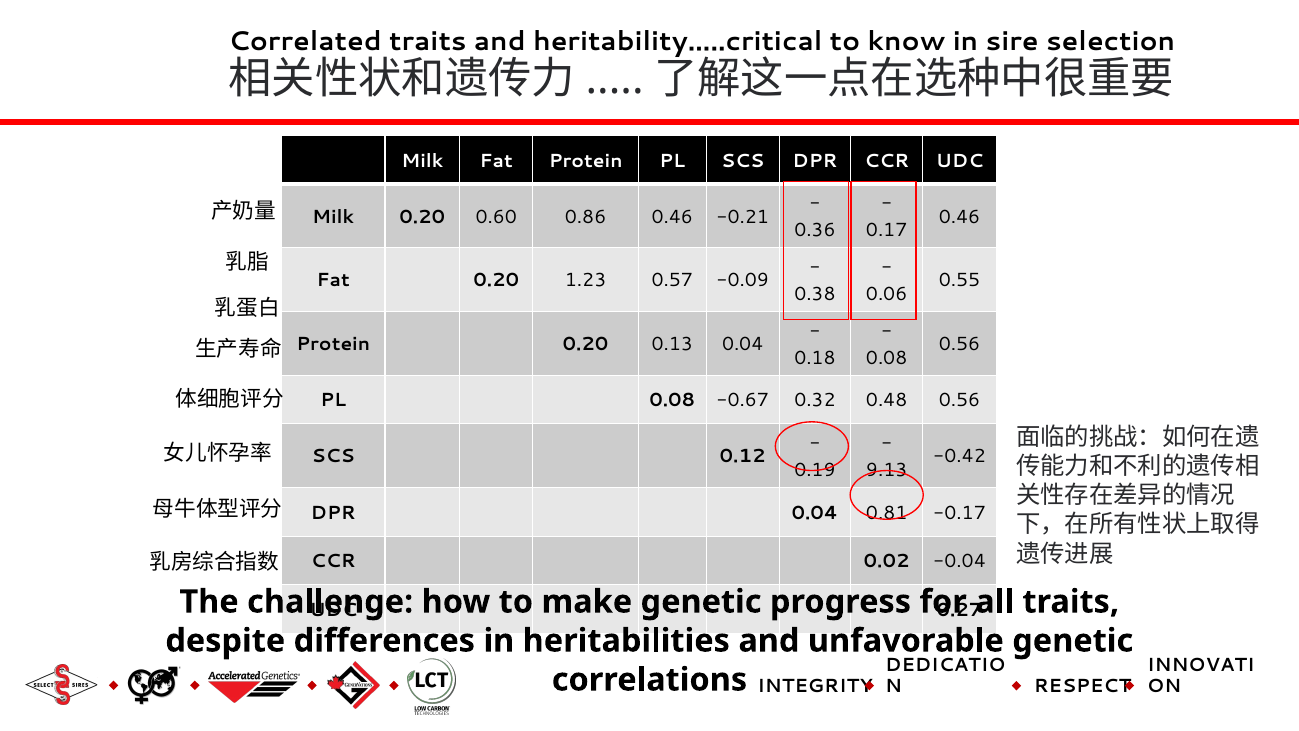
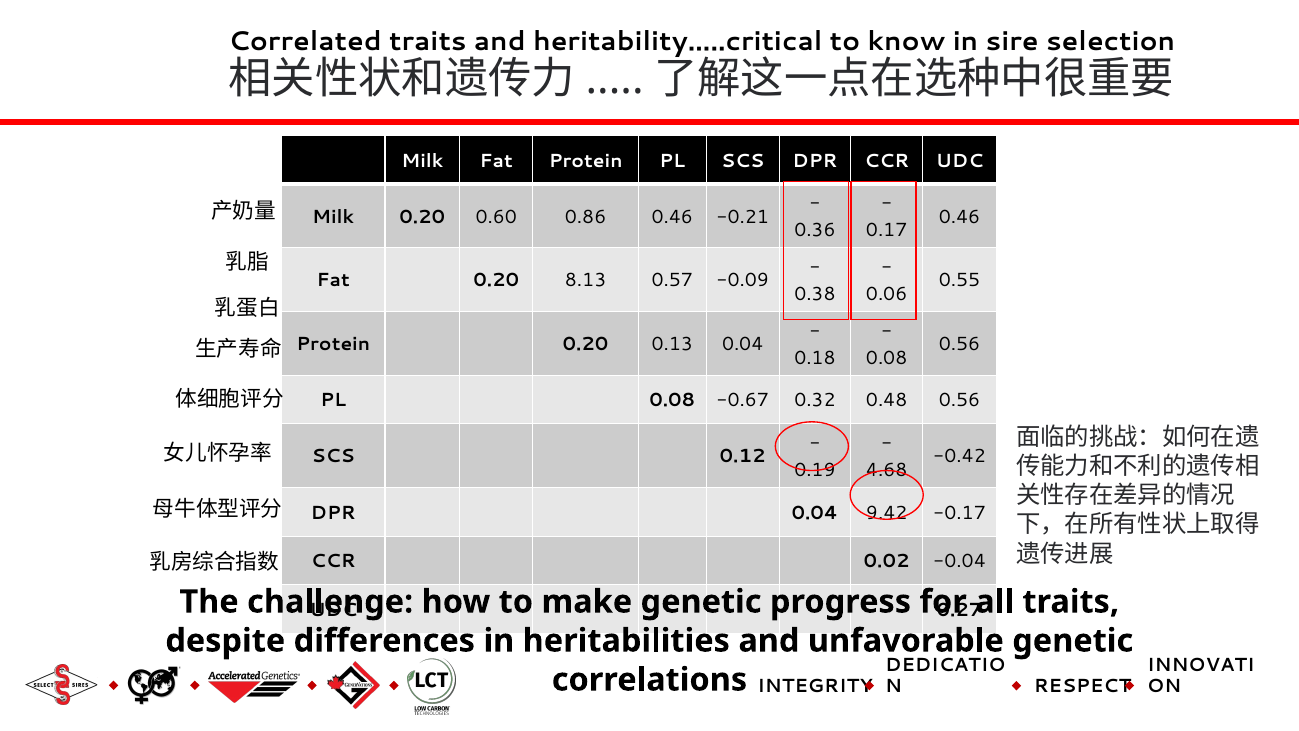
1.23: 1.23 -> 8.13 (586, 281)
9.13: 9.13 -> 4.68 (887, 470)
0.81: 0.81 -> 9.42 (887, 513)
